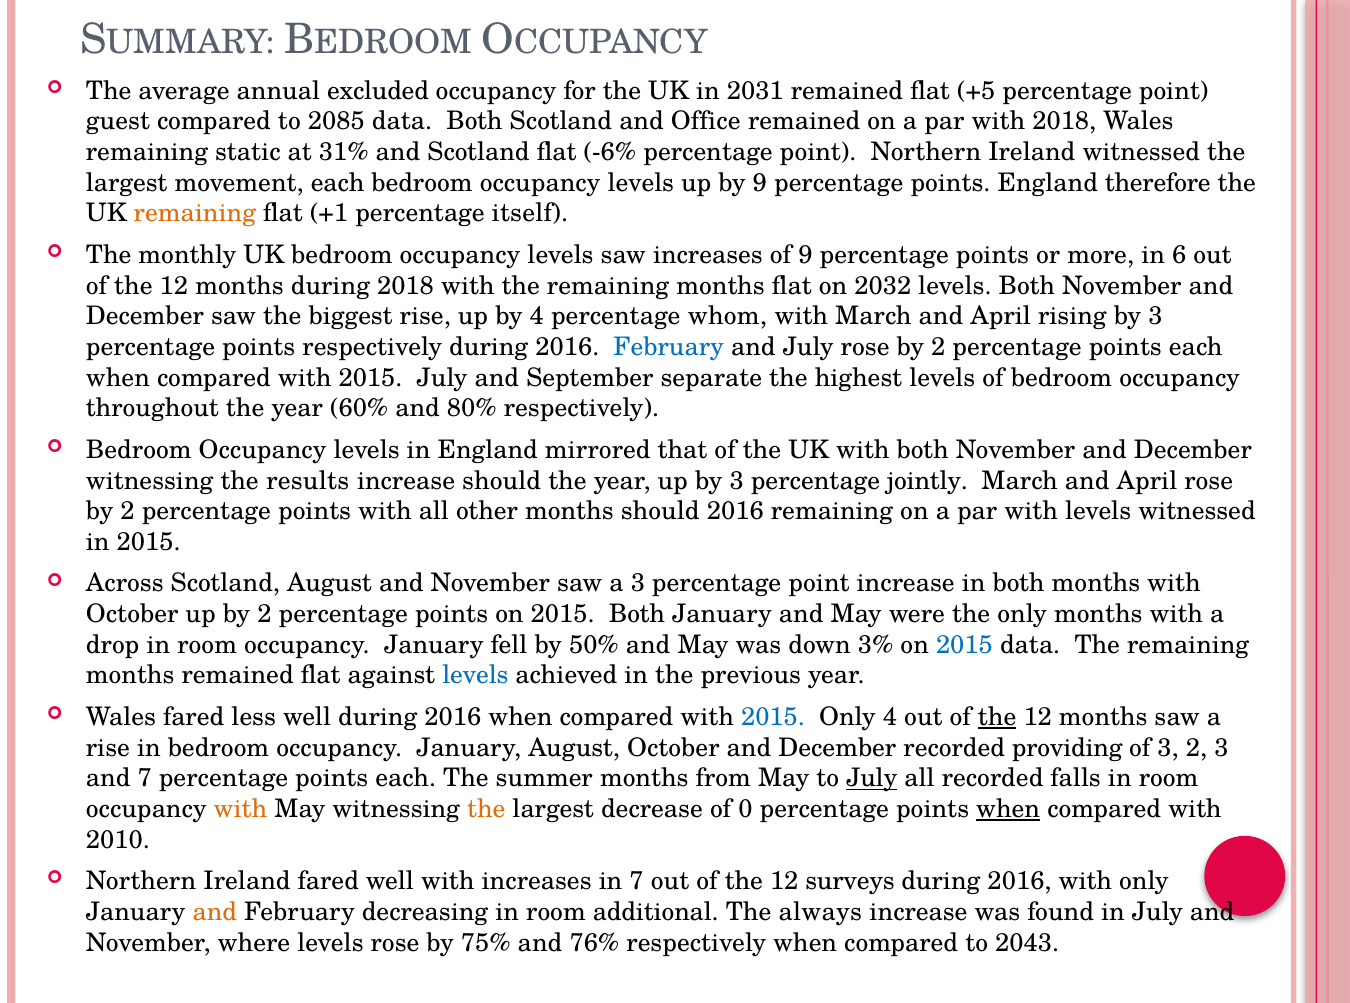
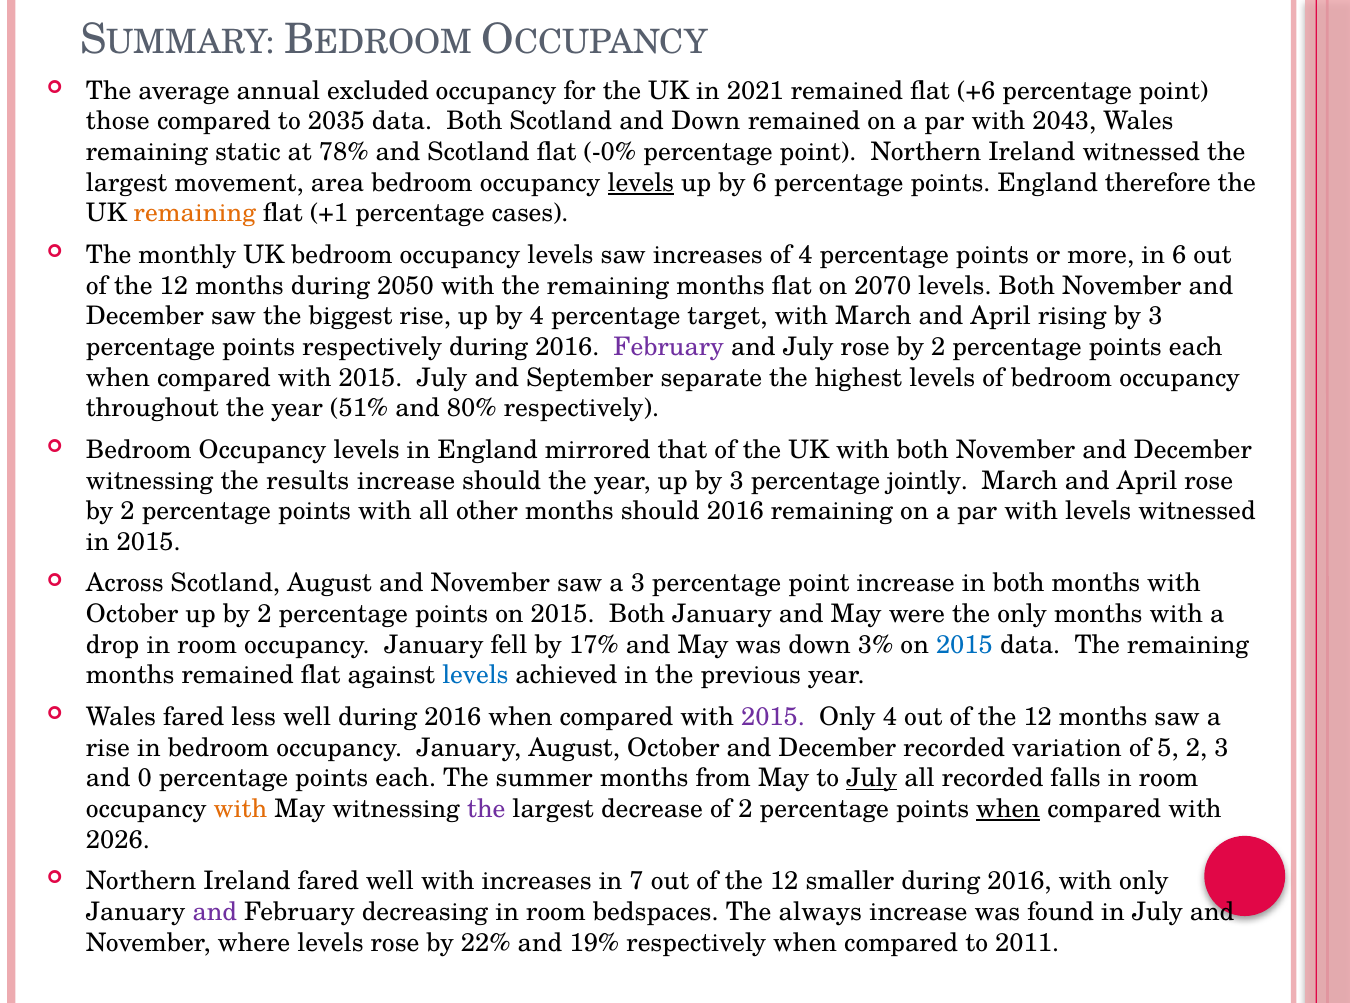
2031: 2031 -> 2021 (755, 91)
+5: +5 -> +6 (976, 91)
guest: guest -> those (118, 122)
2085: 2085 -> 2035 (336, 122)
and Office: Office -> Down (706, 122)
with 2018: 2018 -> 2043 (1064, 122)
31%: 31% -> 78% (344, 152)
-6%: -6% -> -0% (610, 152)
movement each: each -> area (337, 183)
levels underline: none -> present (641, 183)
by 9: 9 -> 6 (760, 183)
itself: itself -> cases (530, 214)
of 9: 9 -> 4 (805, 255)
during 2018: 2018 -> 2050 (405, 286)
2032: 2032 -> 2070 (883, 286)
whom: whom -> target (727, 317)
February colour: blue -> purple (669, 347)
60%: 60% -> 51% (359, 409)
50%: 50% -> 17% (594, 645)
2015 colour: blue -> purple (773, 717)
the underline: present -> none (997, 717)
providing: providing -> variation (1067, 748)
of 3: 3 -> 5 (1168, 748)
and 7: 7 -> 0 (145, 779)
the colour: orange -> purple (486, 809)
of 0: 0 -> 2 (746, 809)
2010: 2010 -> 2026 (118, 840)
surveys: surveys -> smaller (850, 882)
and colour: orange -> purple (215, 912)
additional: additional -> bedspaces (656, 912)
75%: 75% -> 22% (486, 943)
76%: 76% -> 19% (594, 943)
2043: 2043 -> 2011 (1027, 943)
